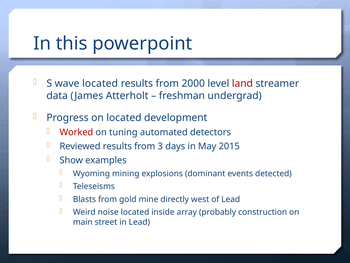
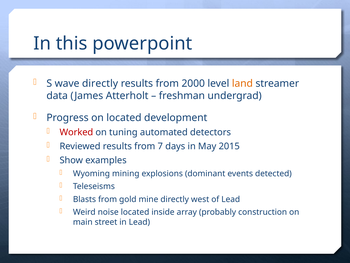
wave located: located -> directly (100, 83)
land colour: red -> orange (242, 83)
3: 3 -> 7 (160, 146)
